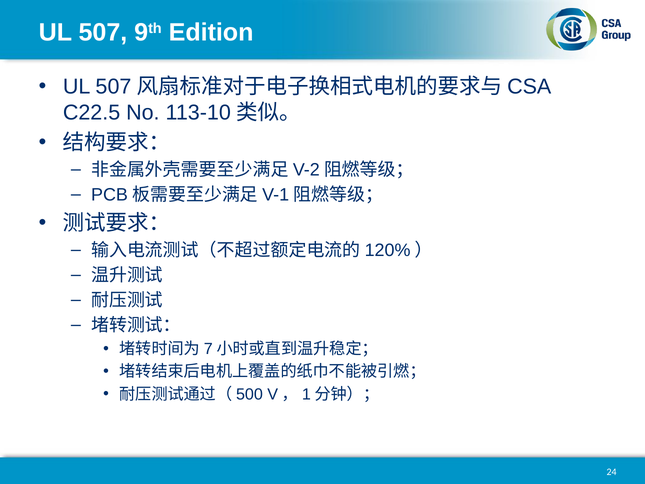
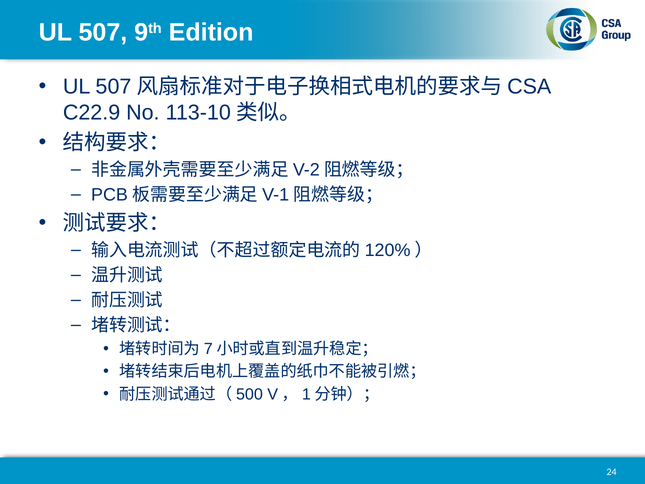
C22.5: C22.5 -> C22.9 (92, 113)
